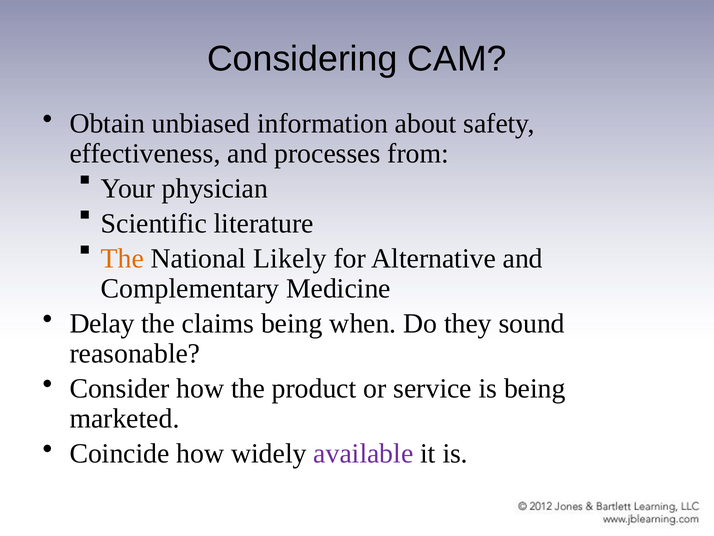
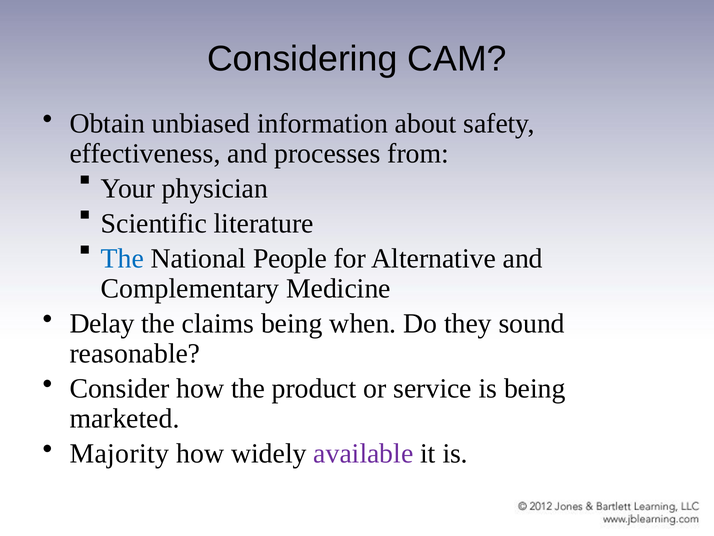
The colour: orange -> blue (122, 258)
Likely: Likely -> People (290, 258)
Coincide: Coincide -> Majority (119, 453)
